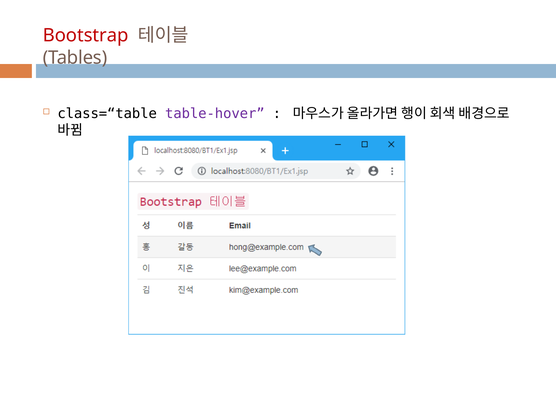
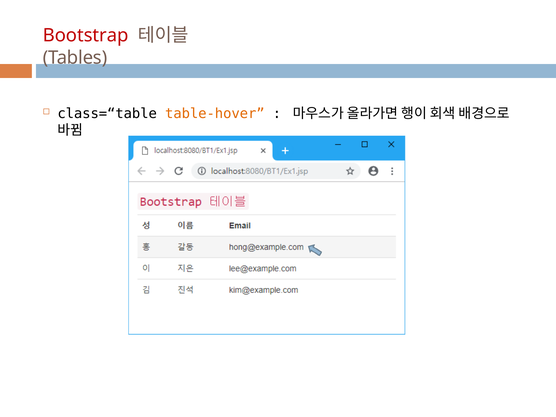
table-hover colour: purple -> orange (215, 113)
